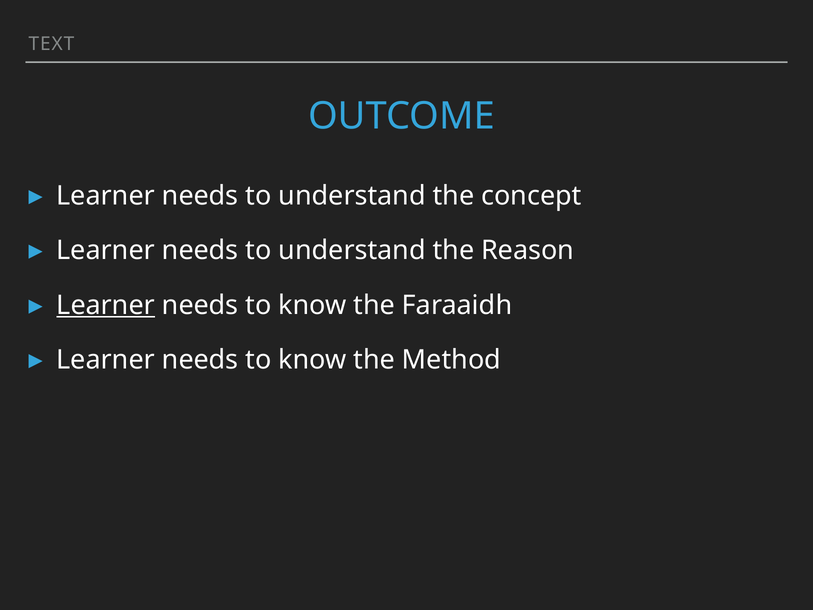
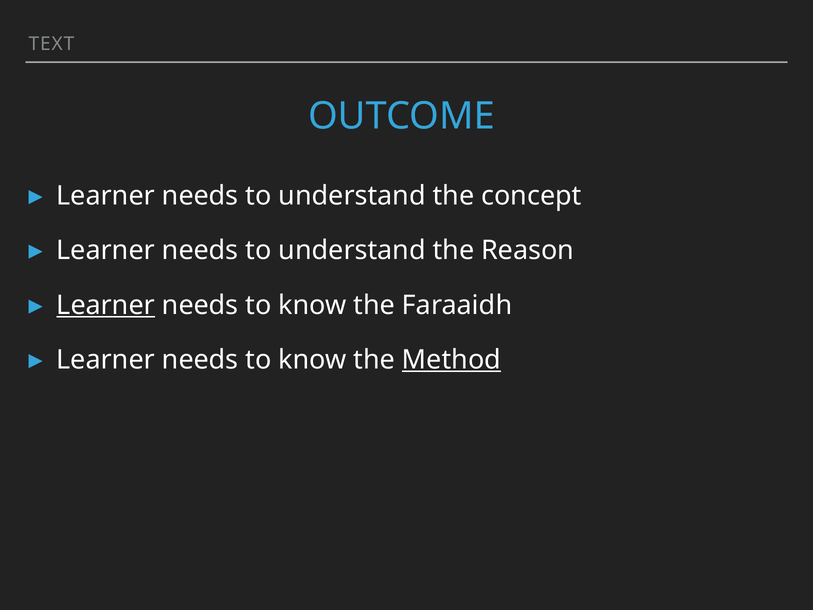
Method underline: none -> present (451, 360)
